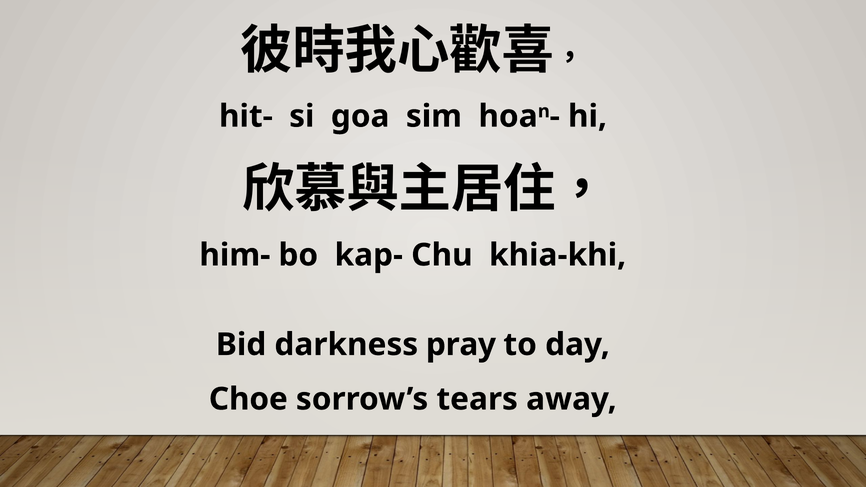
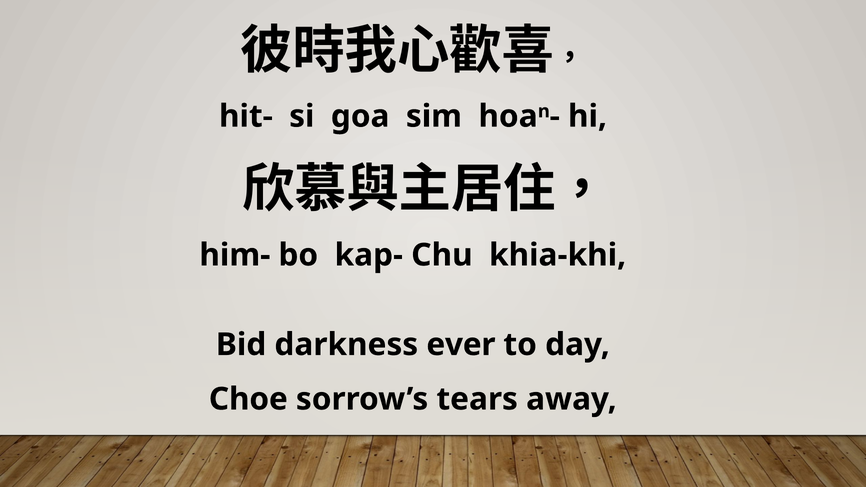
pray: pray -> ever (461, 345)
